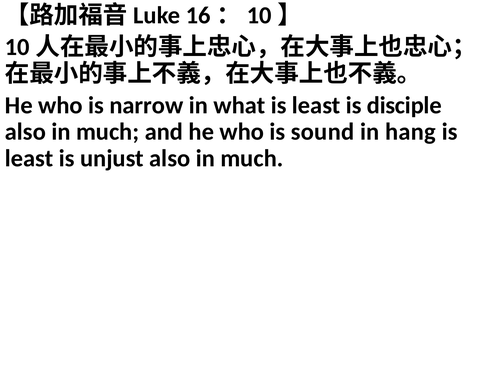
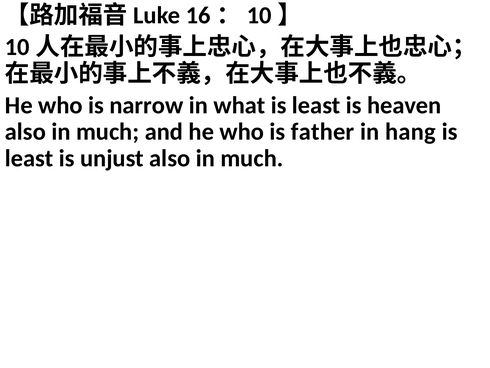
disciple: disciple -> heaven (404, 105)
sound: sound -> father (323, 132)
